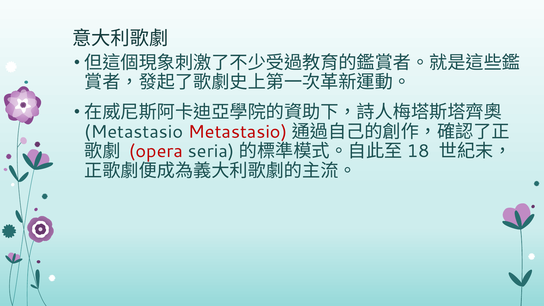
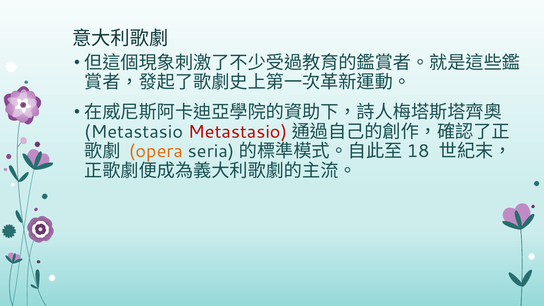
opera colour: red -> orange (156, 151)
